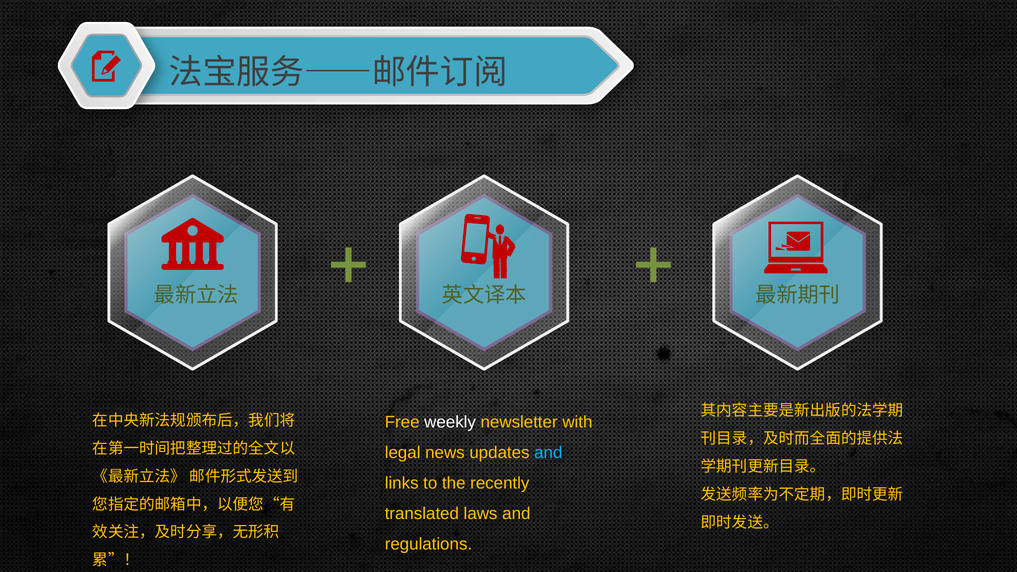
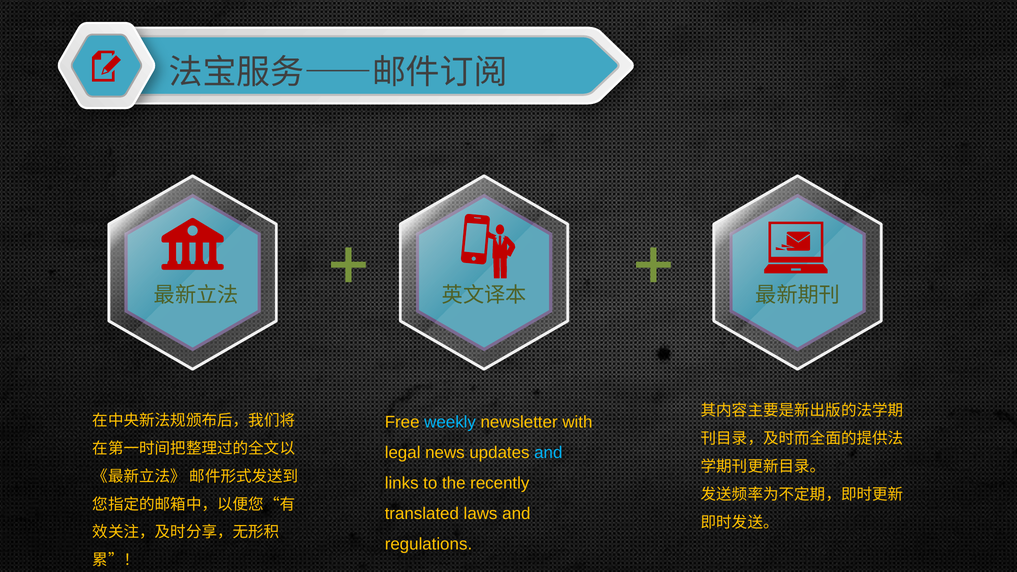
weekly colour: white -> light blue (450, 422)
